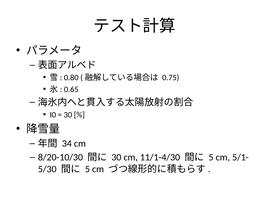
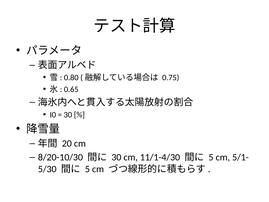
34: 34 -> 20 (67, 143)
